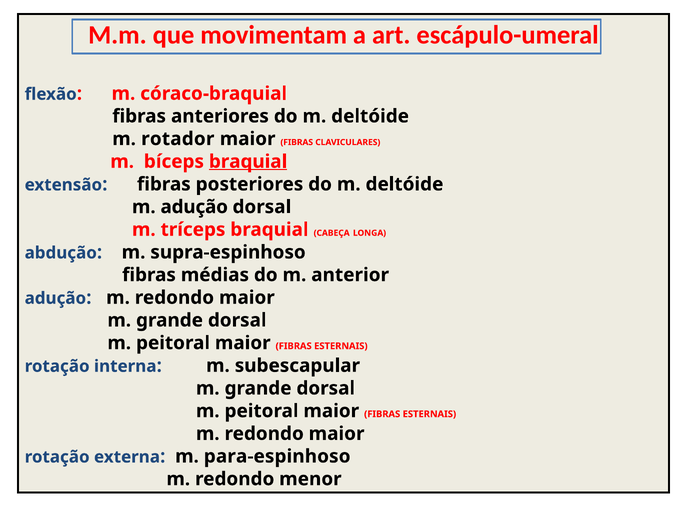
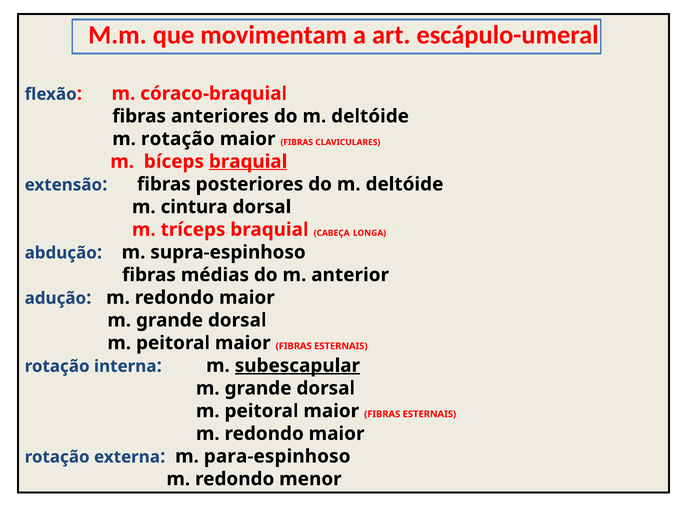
m rotador: rotador -> rotação (178, 139)
m adução: adução -> cintura (194, 207)
subescapular underline: none -> present (297, 366)
